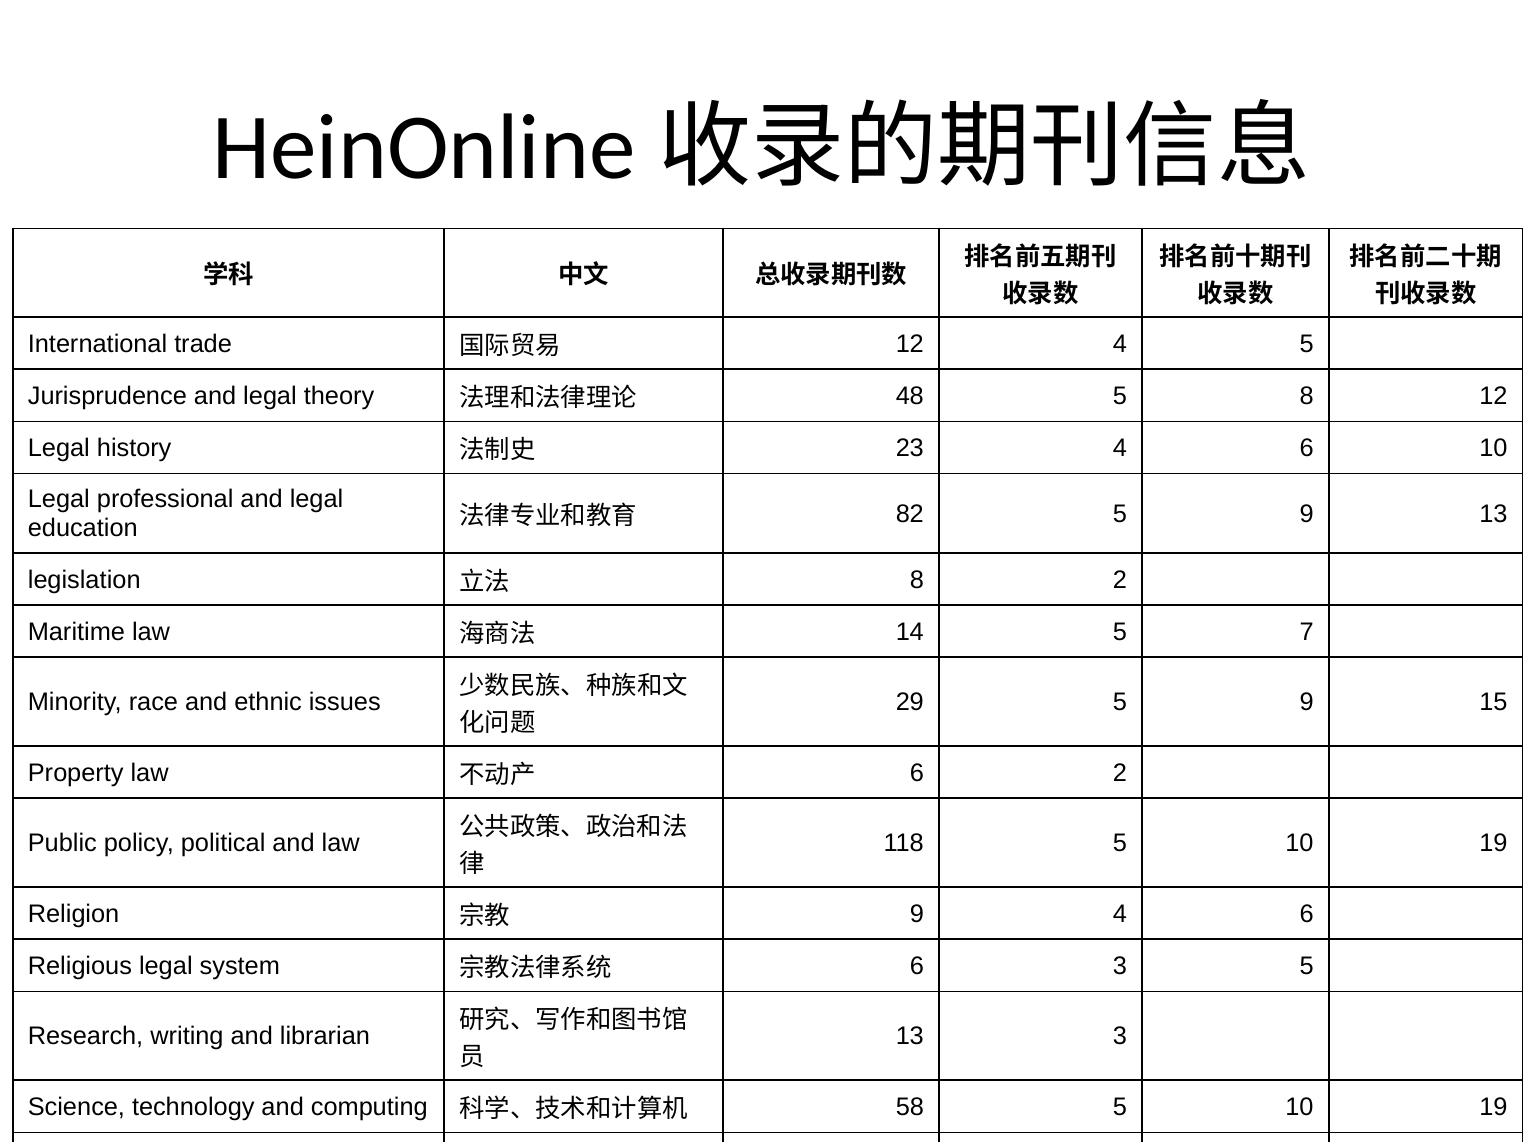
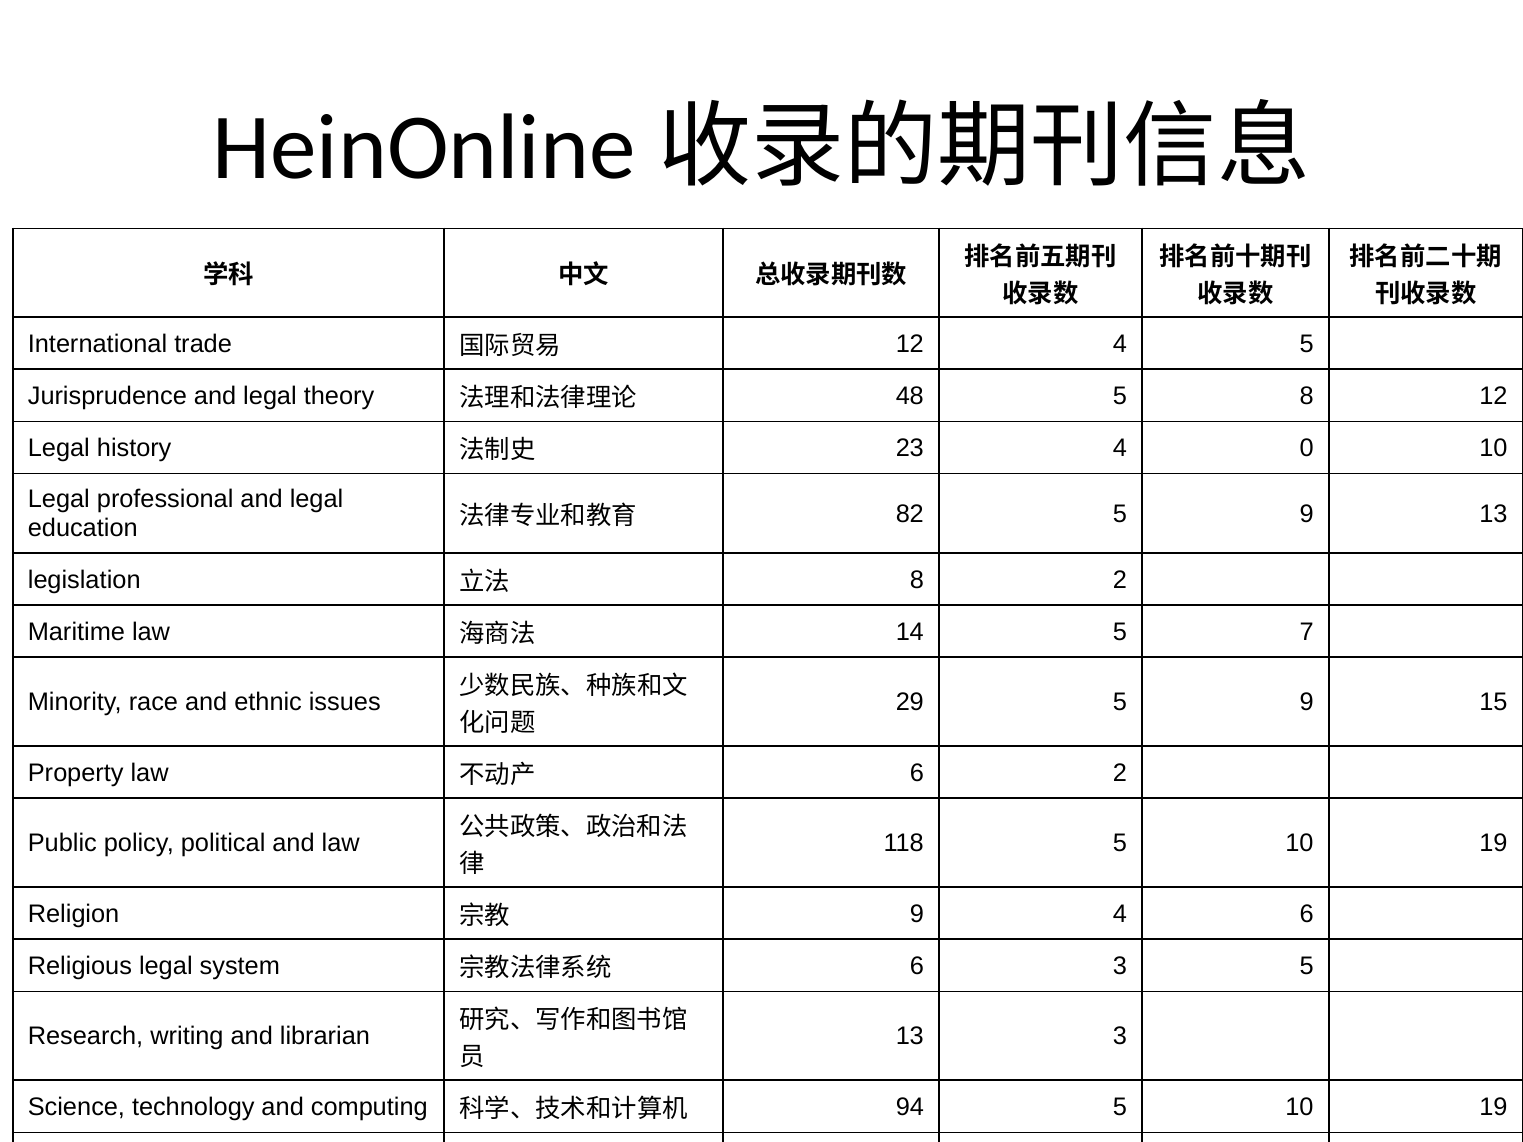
23 4 6: 6 -> 0 (1307, 448)
58: 58 -> 94 (910, 1107)
